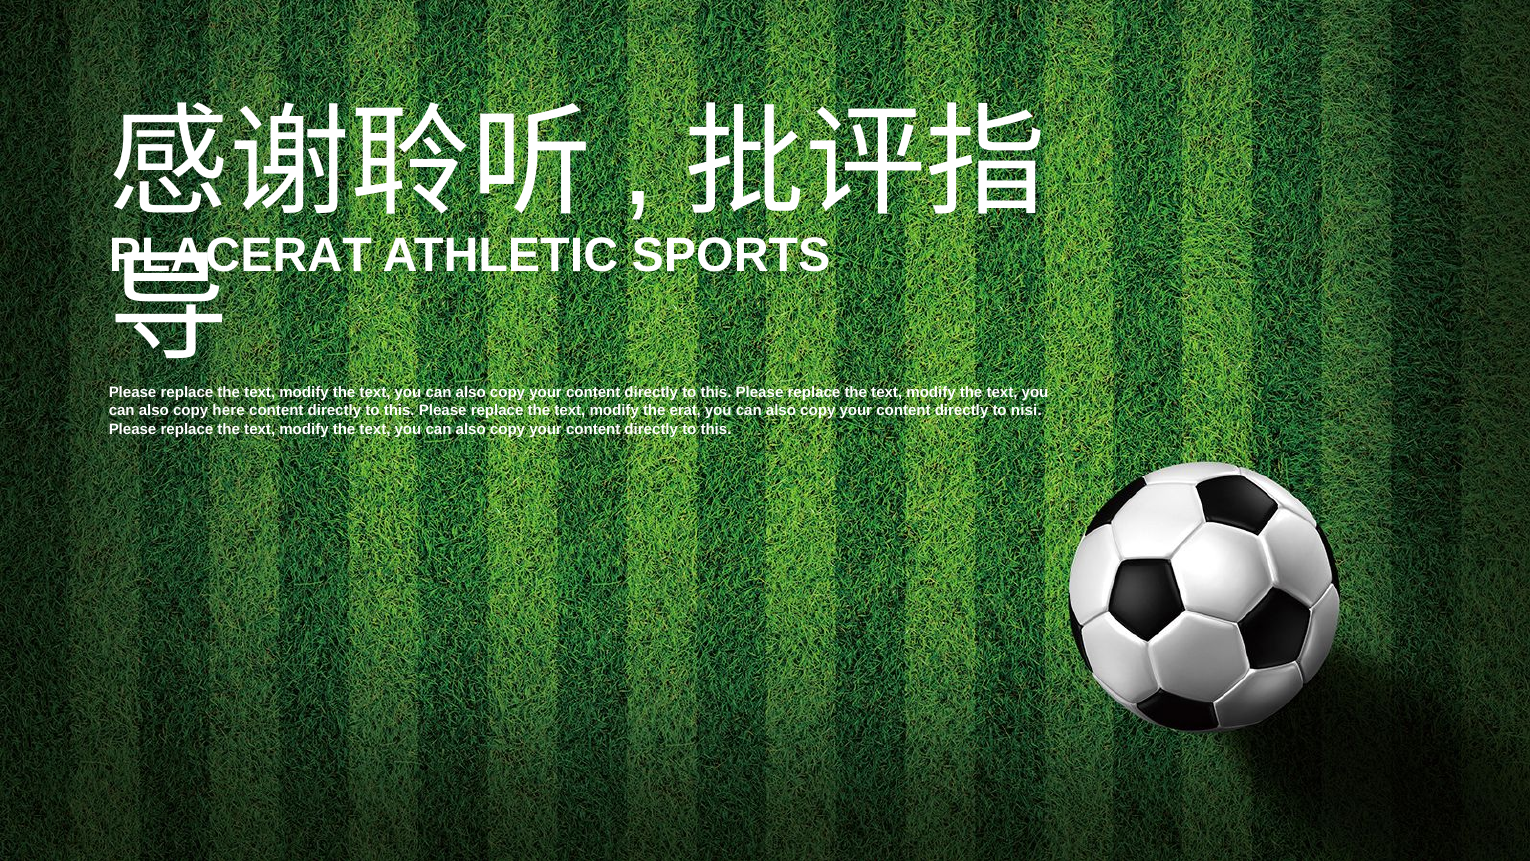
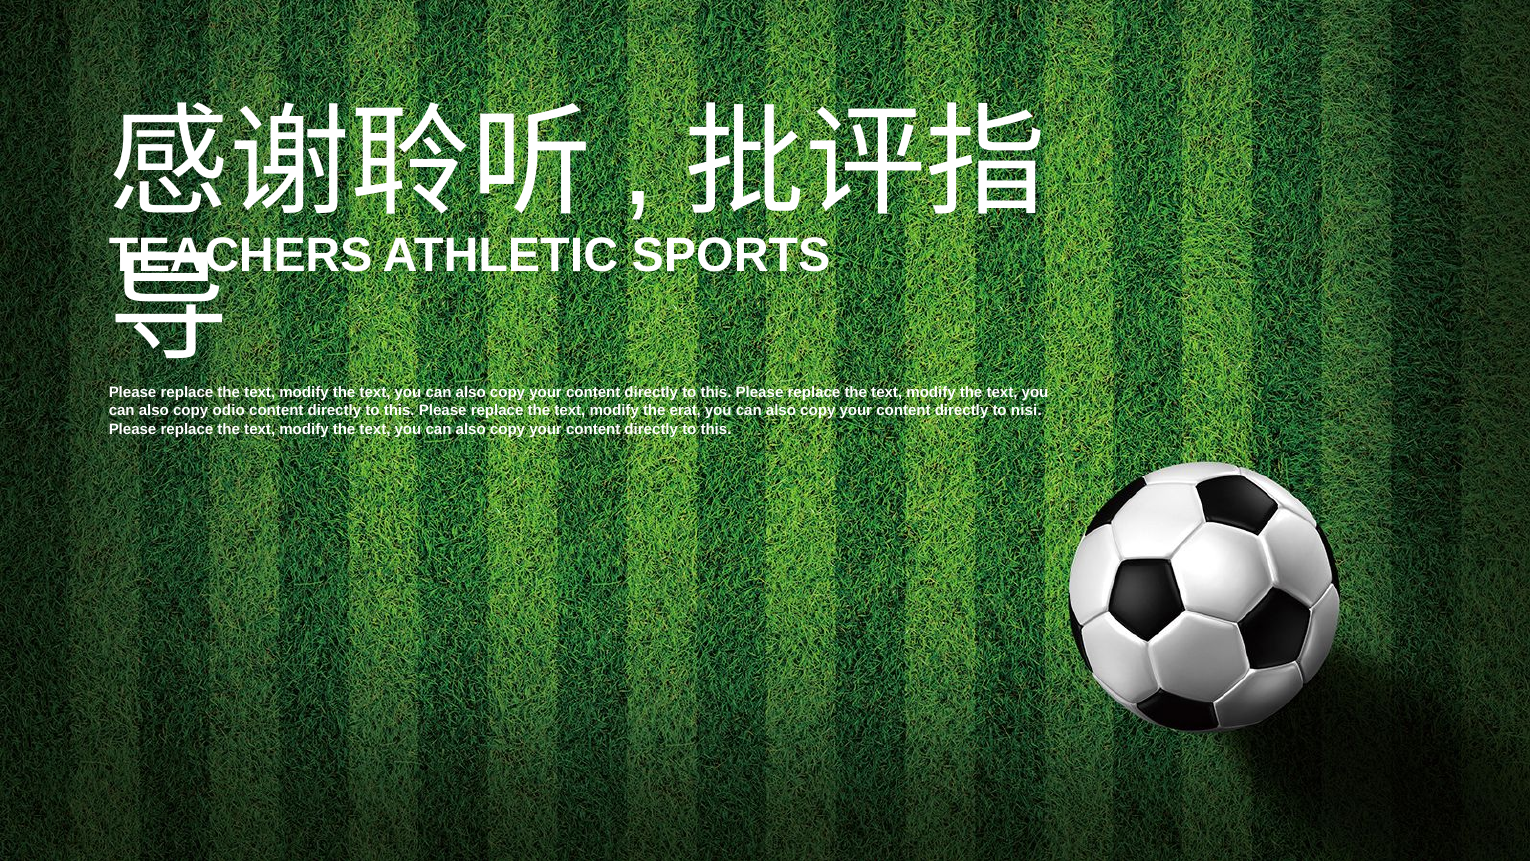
PLACERAT: PLACERAT -> TEACHERS (240, 255)
here: here -> odio (229, 411)
